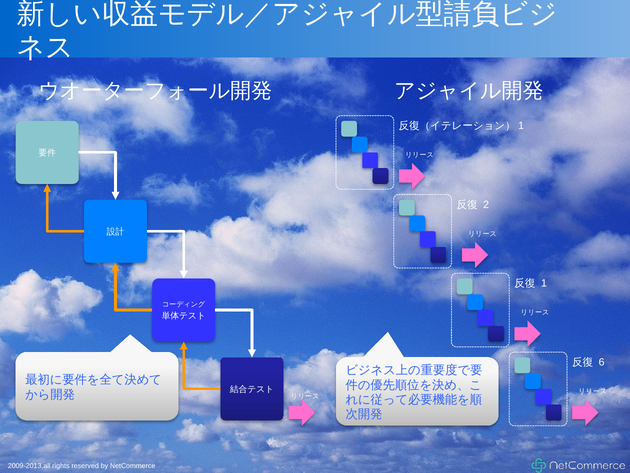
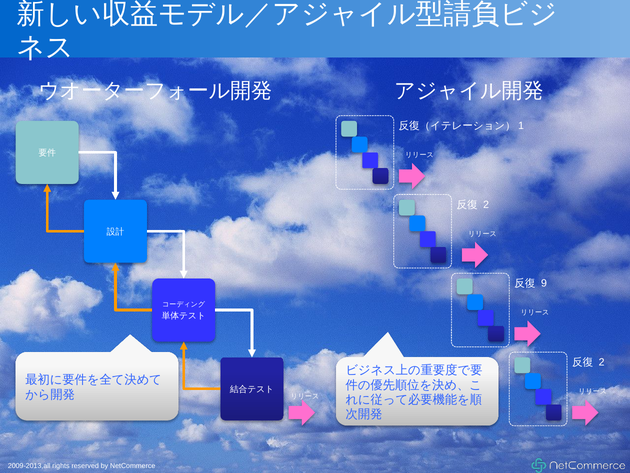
1: 1 -> 9 (544, 283)
6: 6 -> 2 (602, 362)
